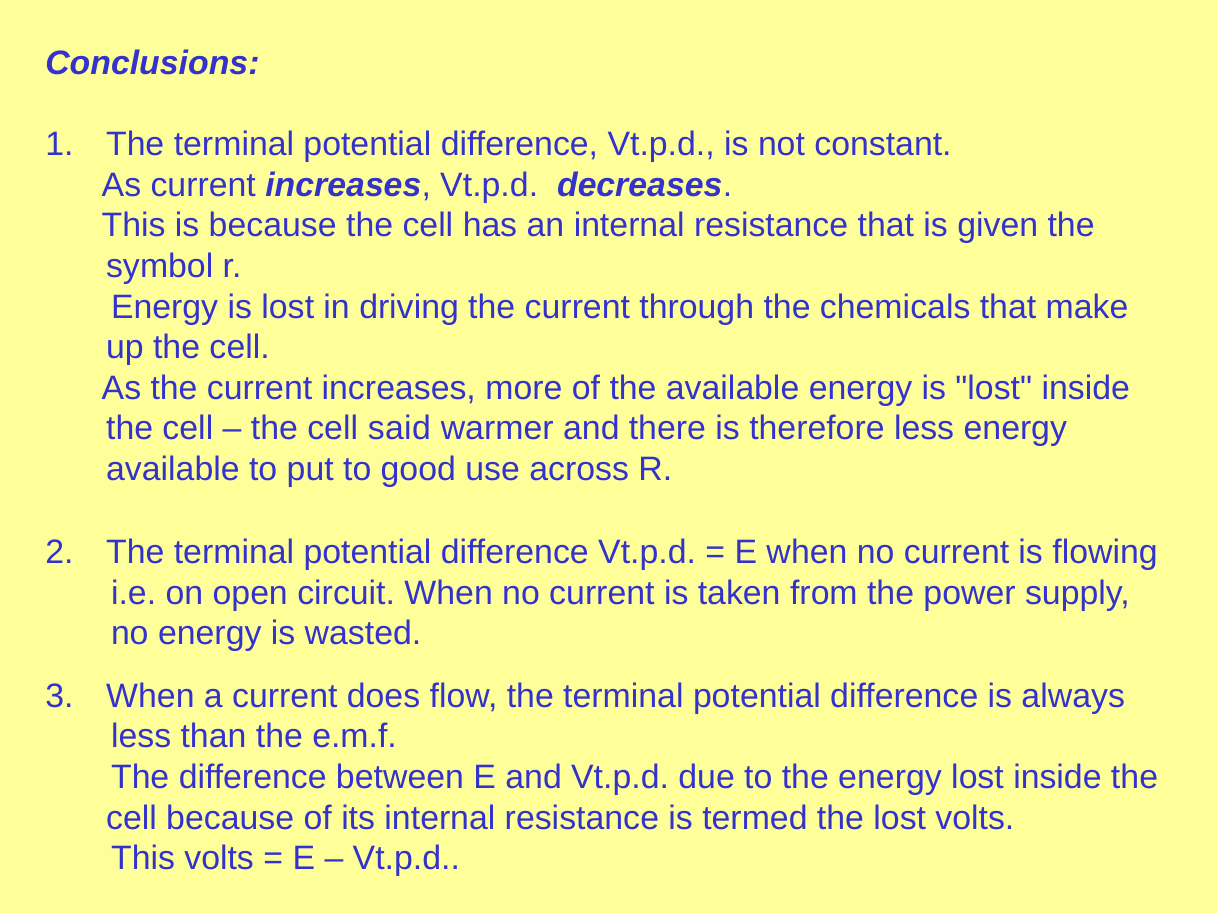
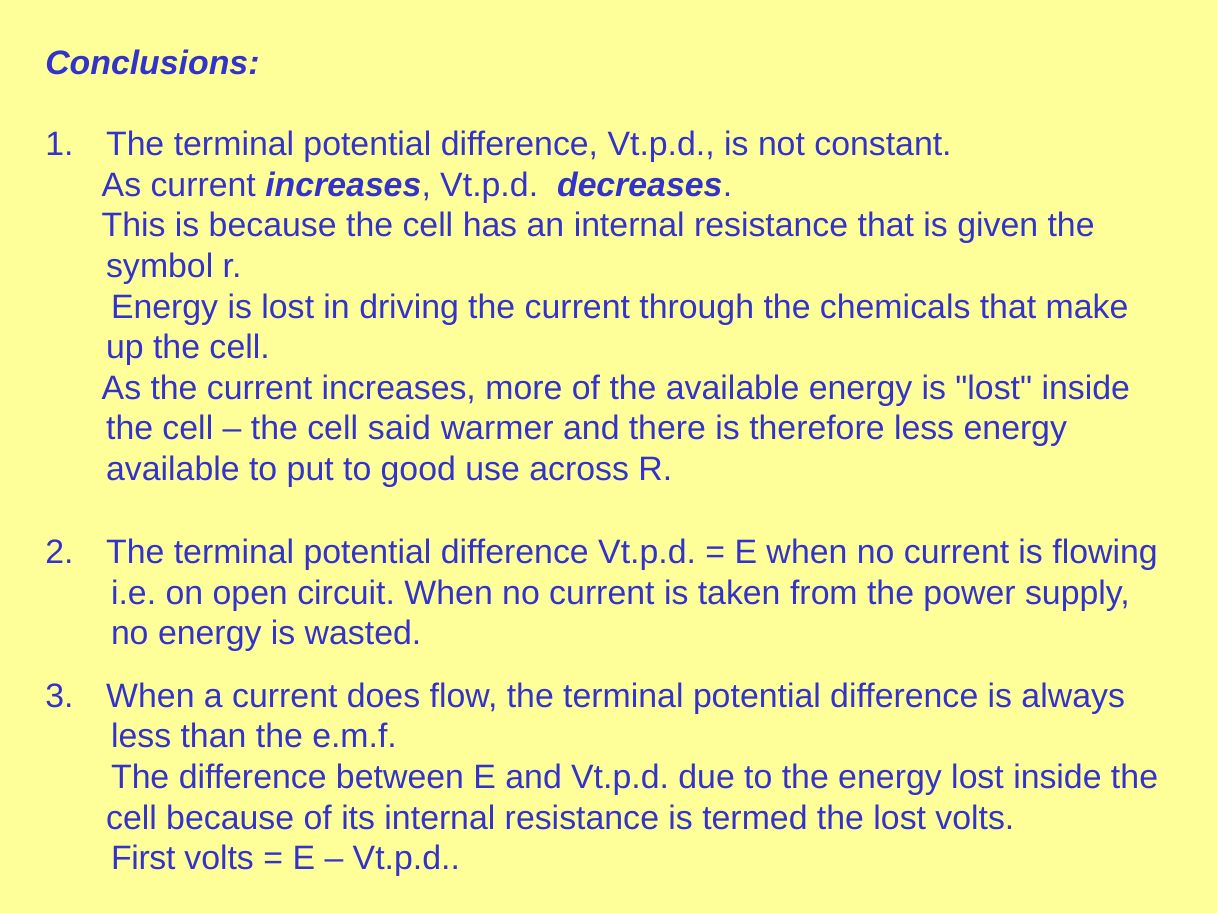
This: This -> First (143, 858)
